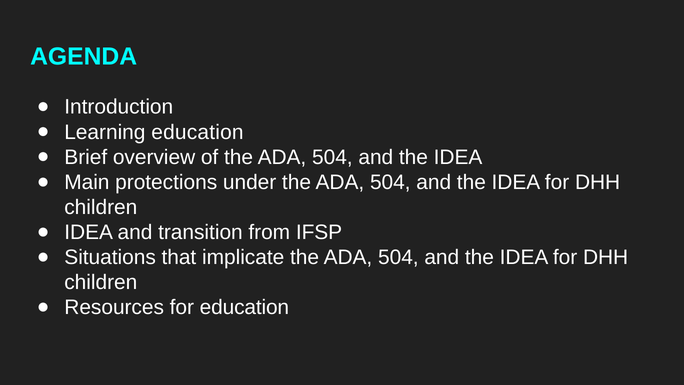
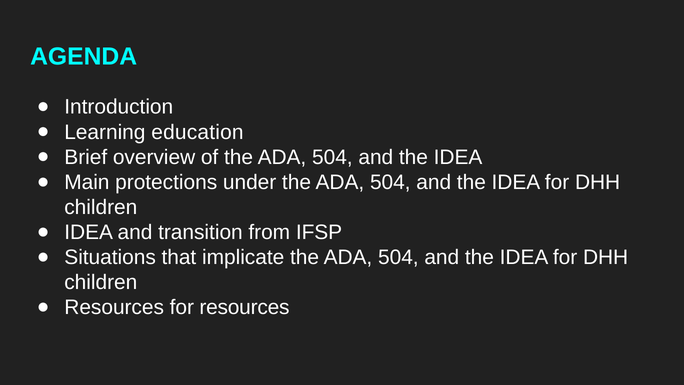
for education: education -> resources (244, 307)
